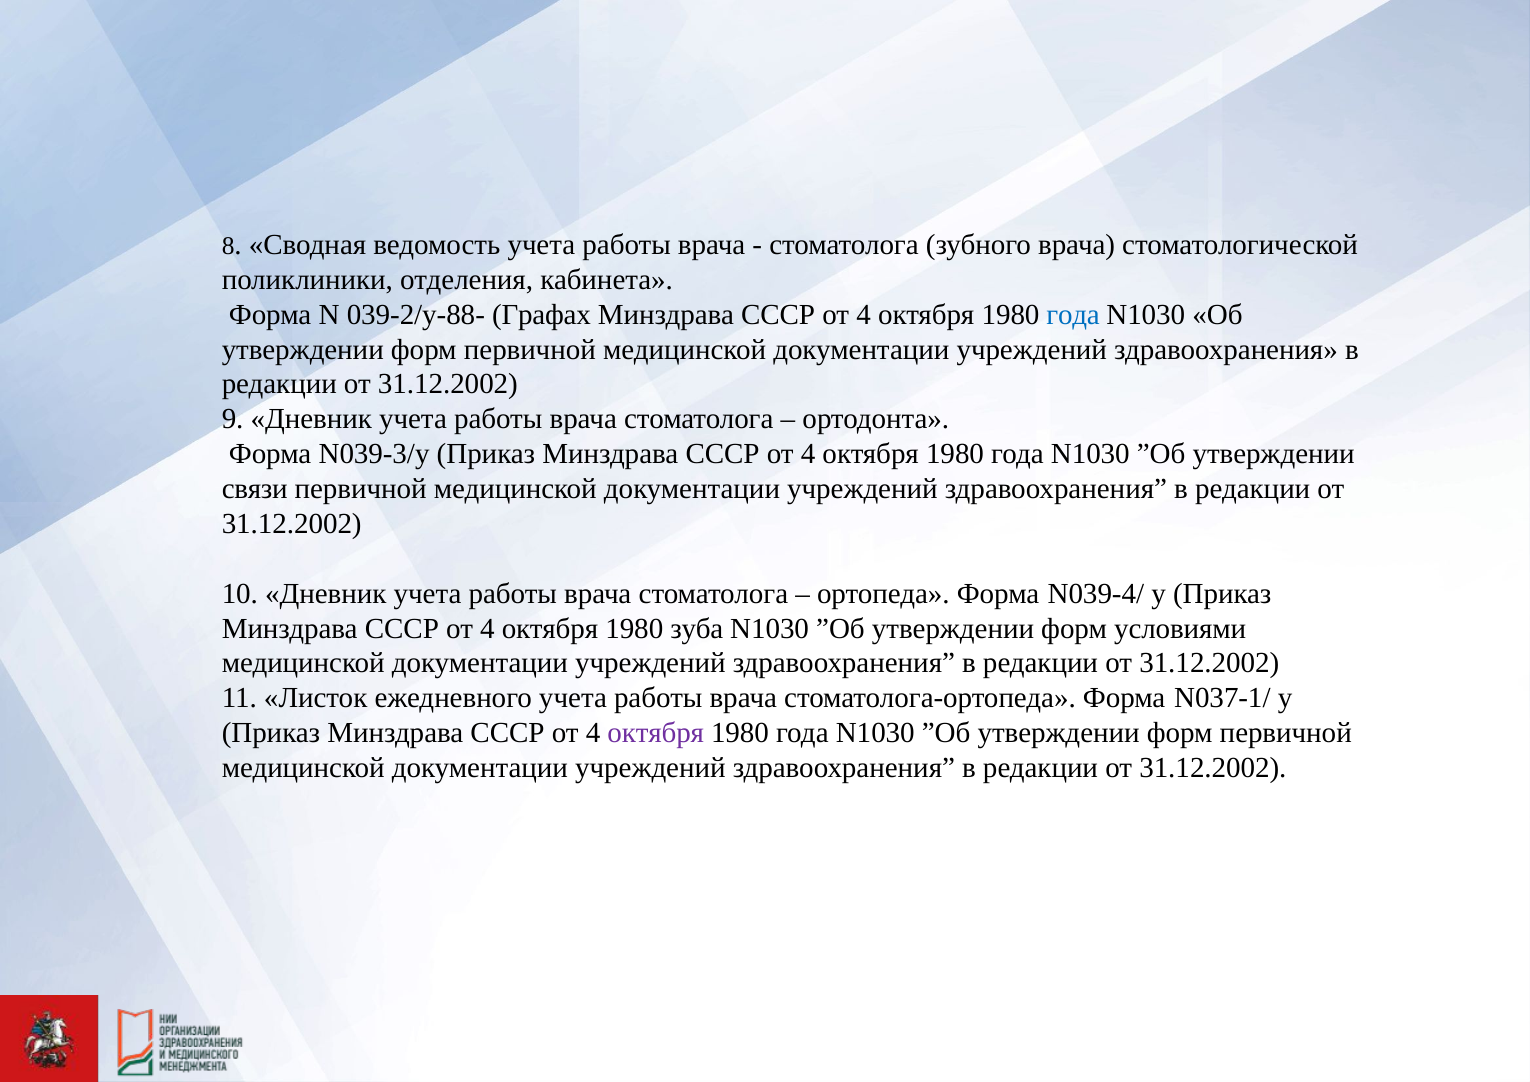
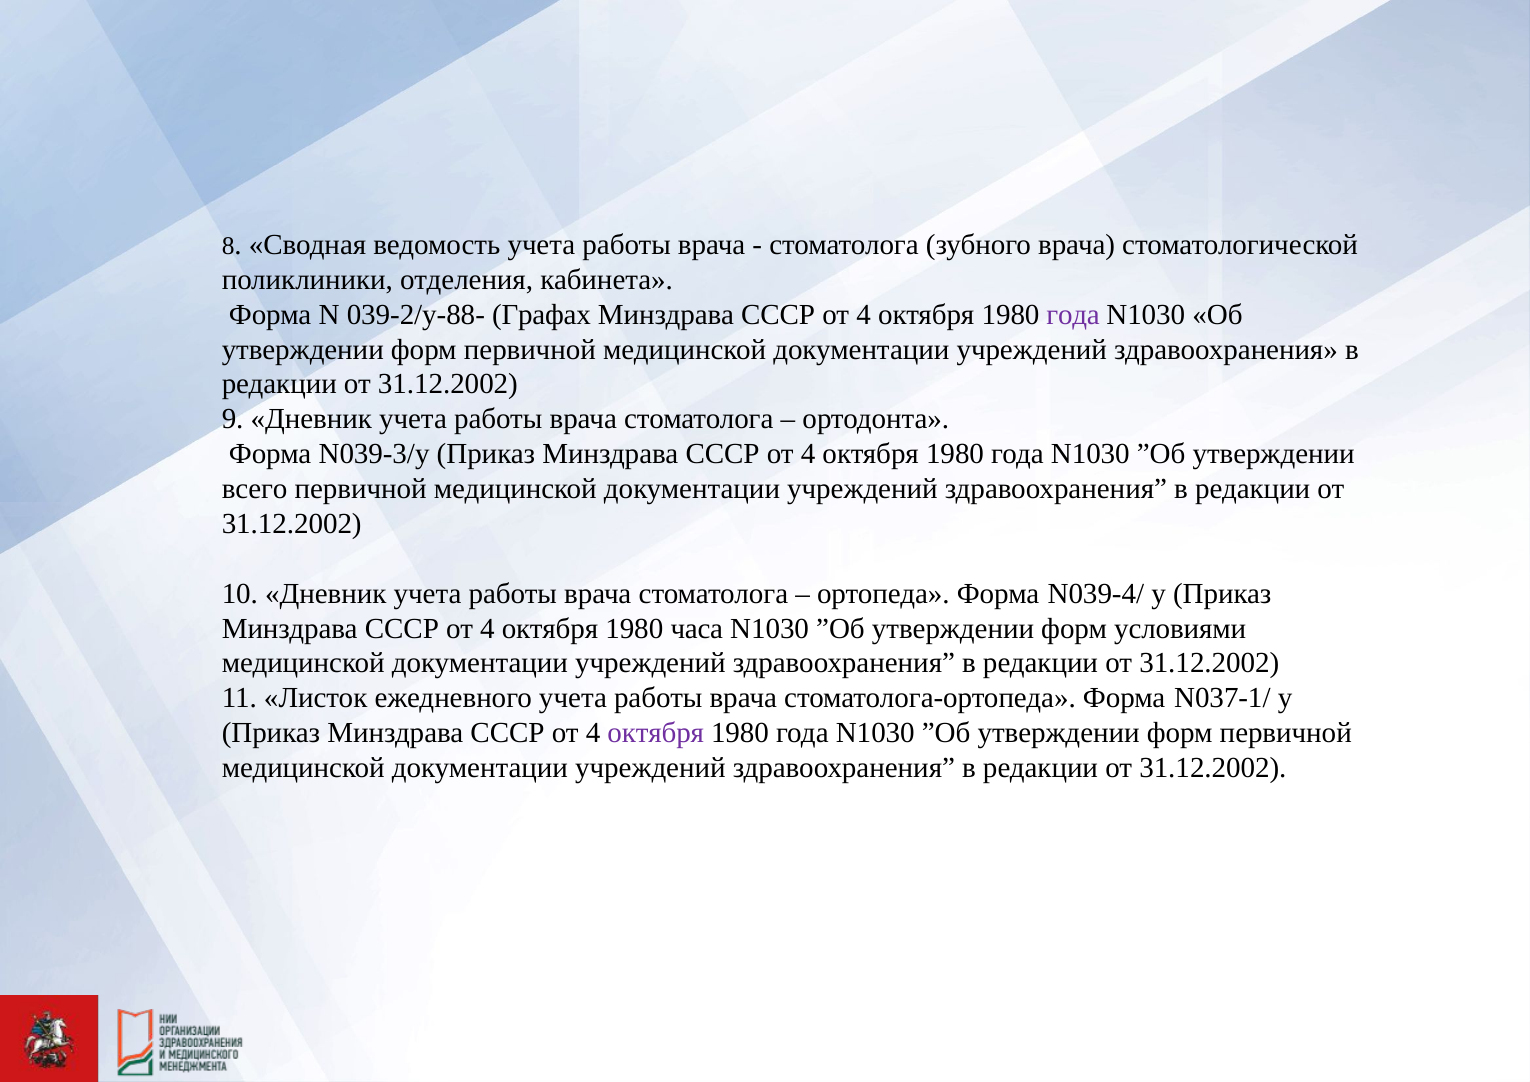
года colour: blue -> purple (1073, 315)
связи: связи -> всего (255, 489)
зуба: зуба -> часа (697, 628)
